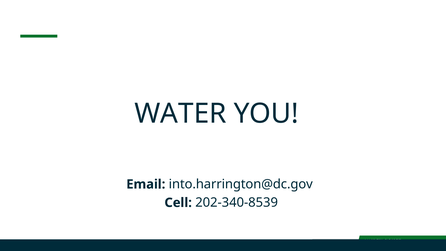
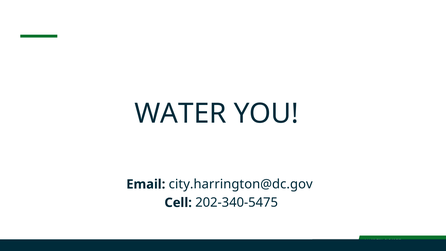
into.harrington@dc.gov: into.harrington@dc.gov -> city.harrington@dc.gov (241, 184)
202-340-8539: 202-340-8539 -> 202-340-5475 (237, 203)
